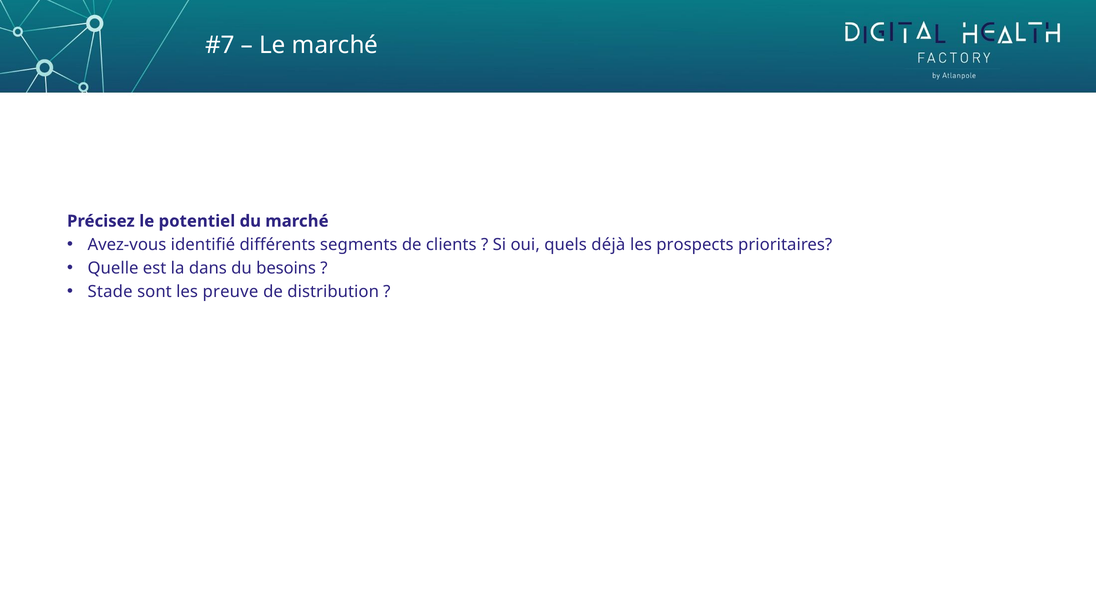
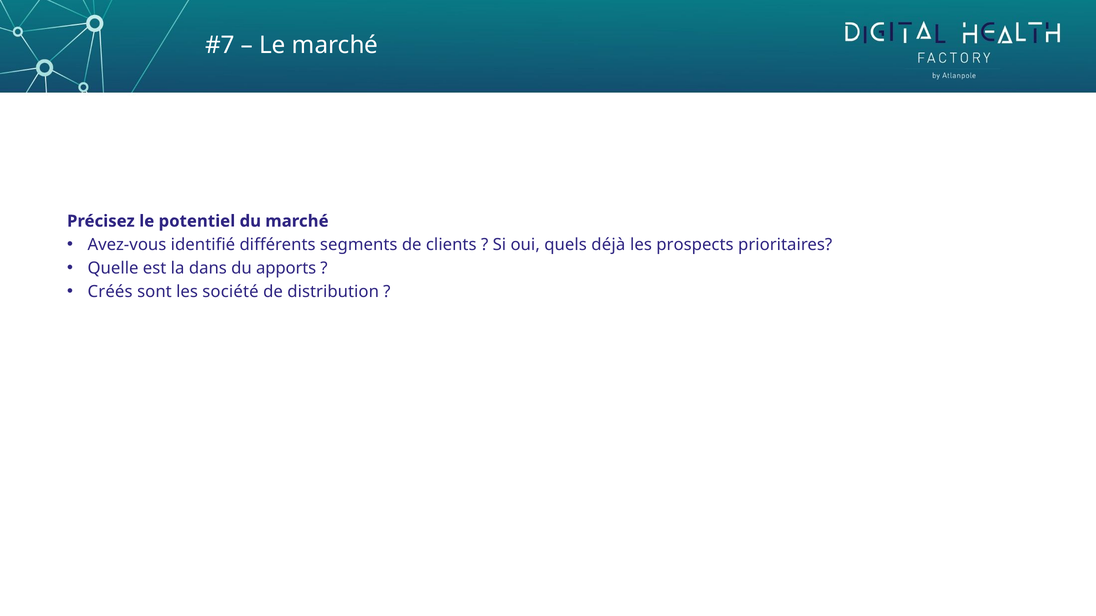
besoins: besoins -> apports (286, 268)
Stade: Stade -> Créés (110, 292)
preuve: preuve -> société (230, 292)
